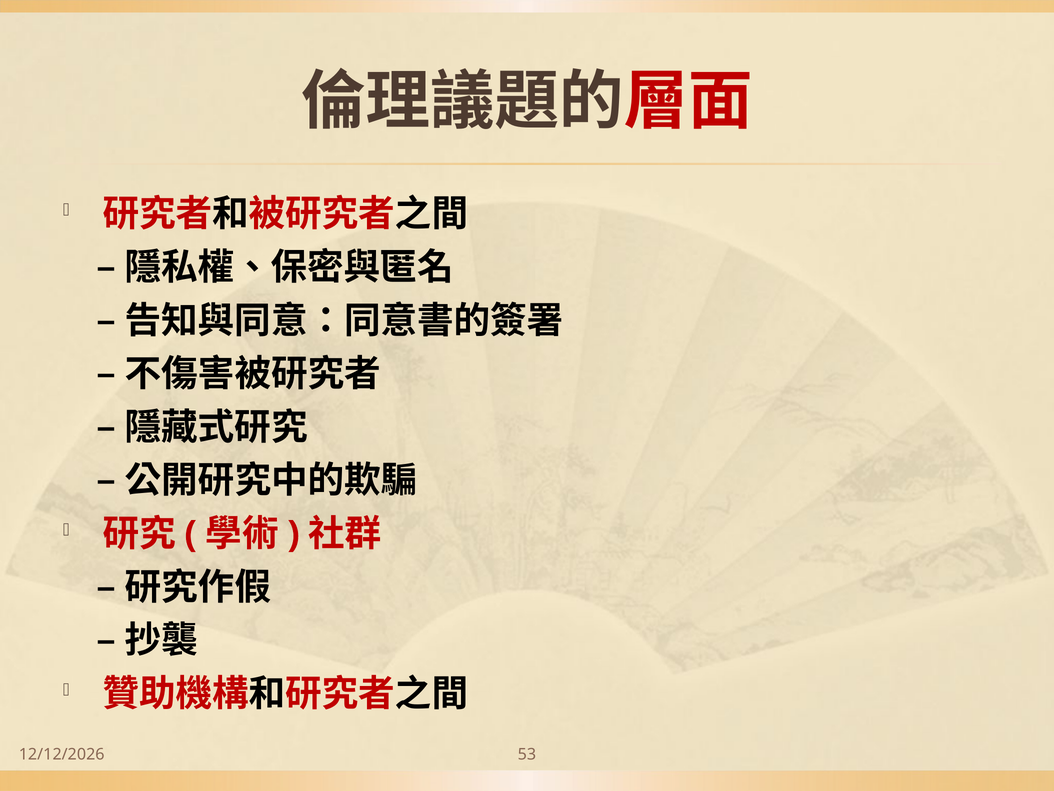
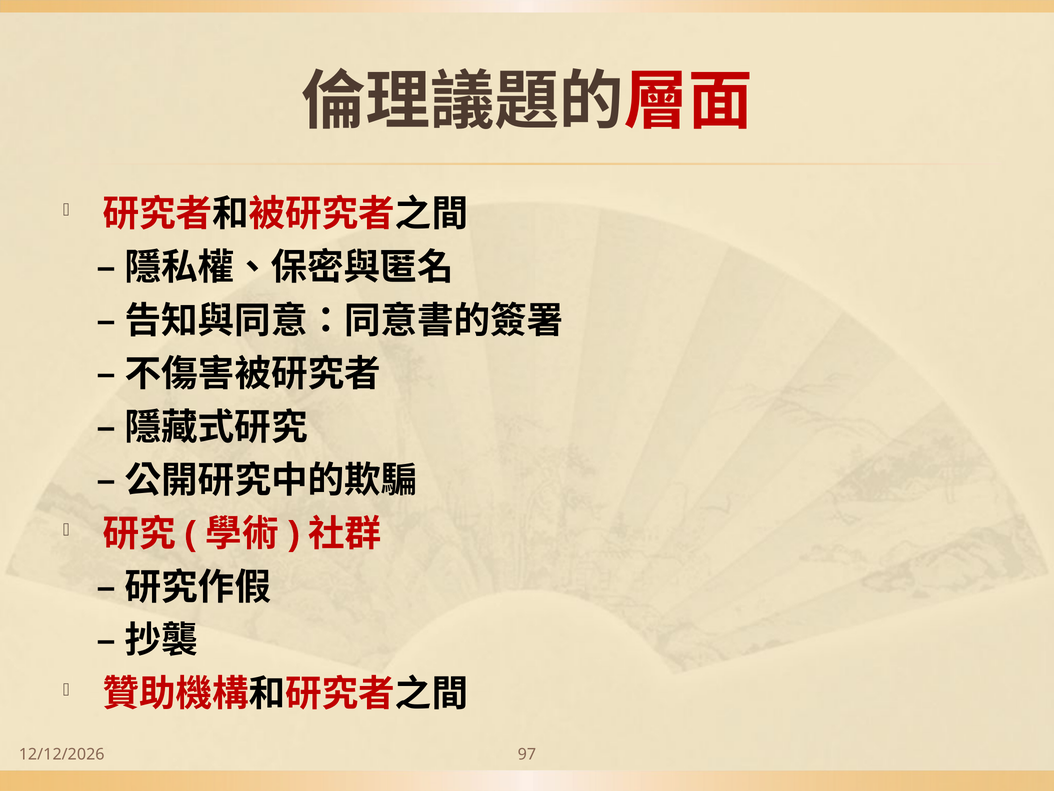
53: 53 -> 97 (527, 754)
